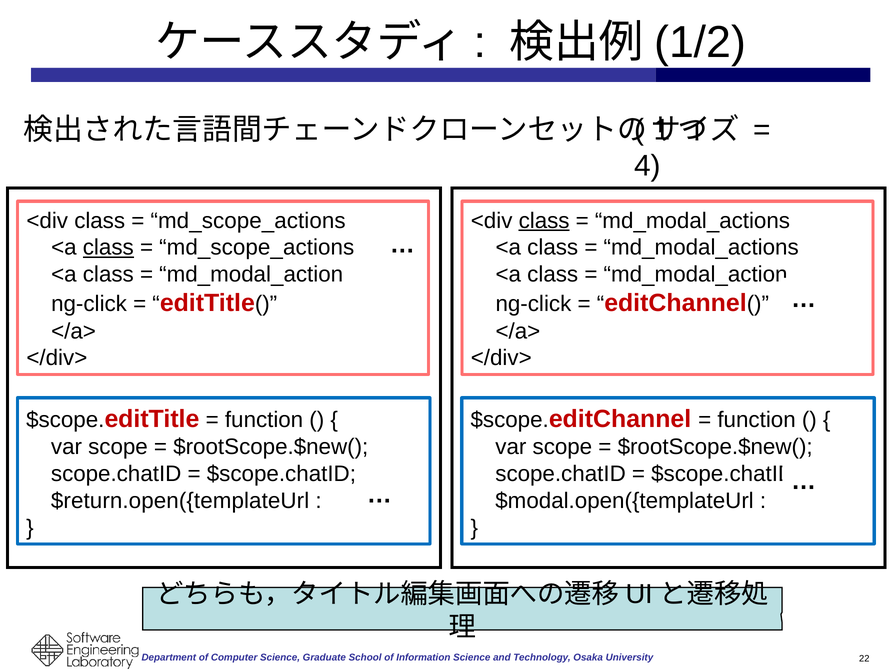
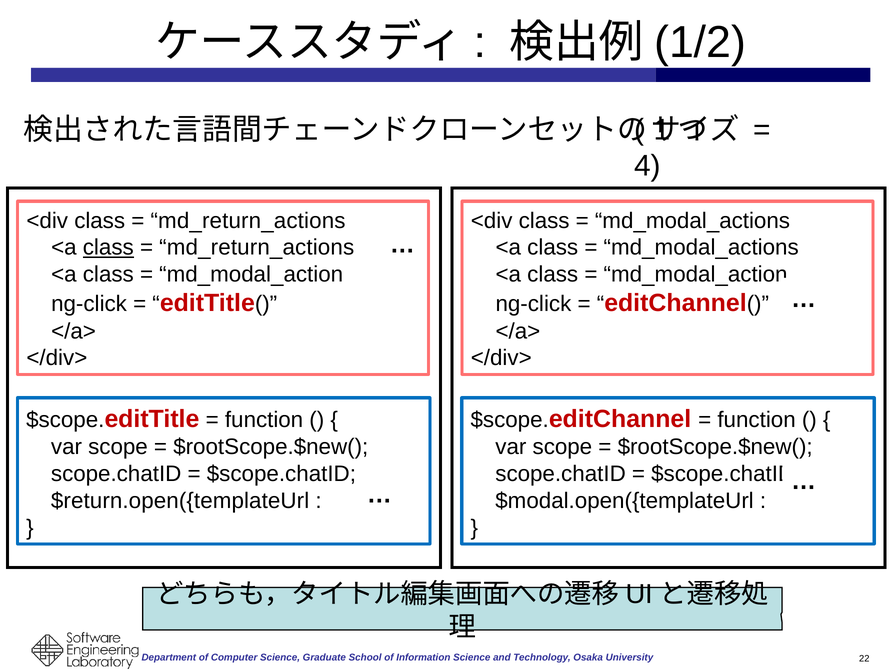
md_scope_actions: md_scope_actions -> md_return_actions (248, 220)
class underline: present -> none (544, 220)
md_scope_actions: md_scope_actions -> md_return_actions (257, 247)
